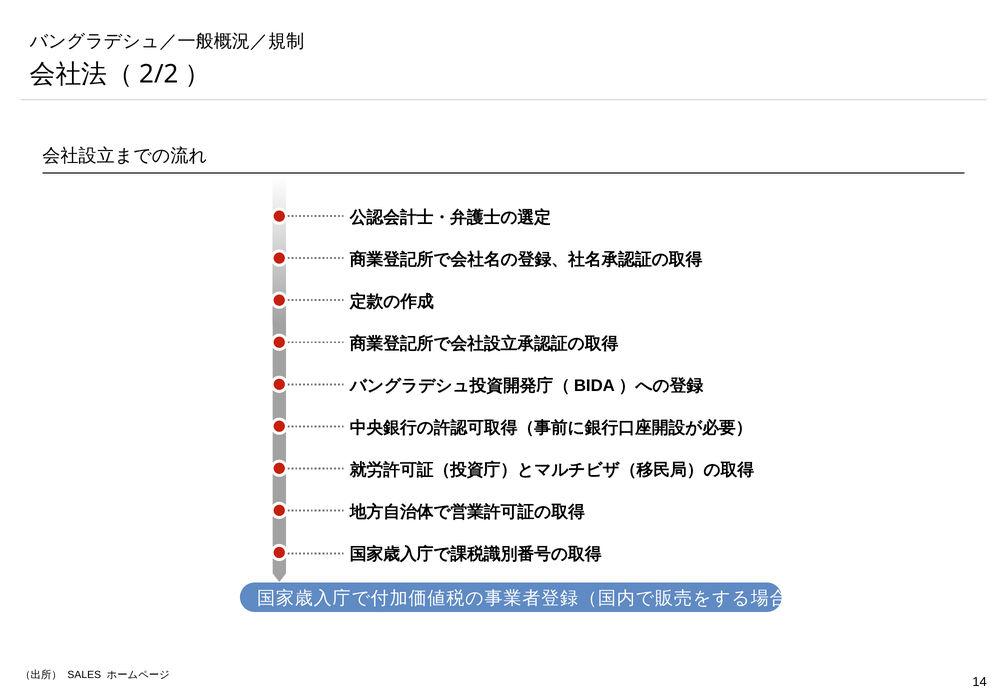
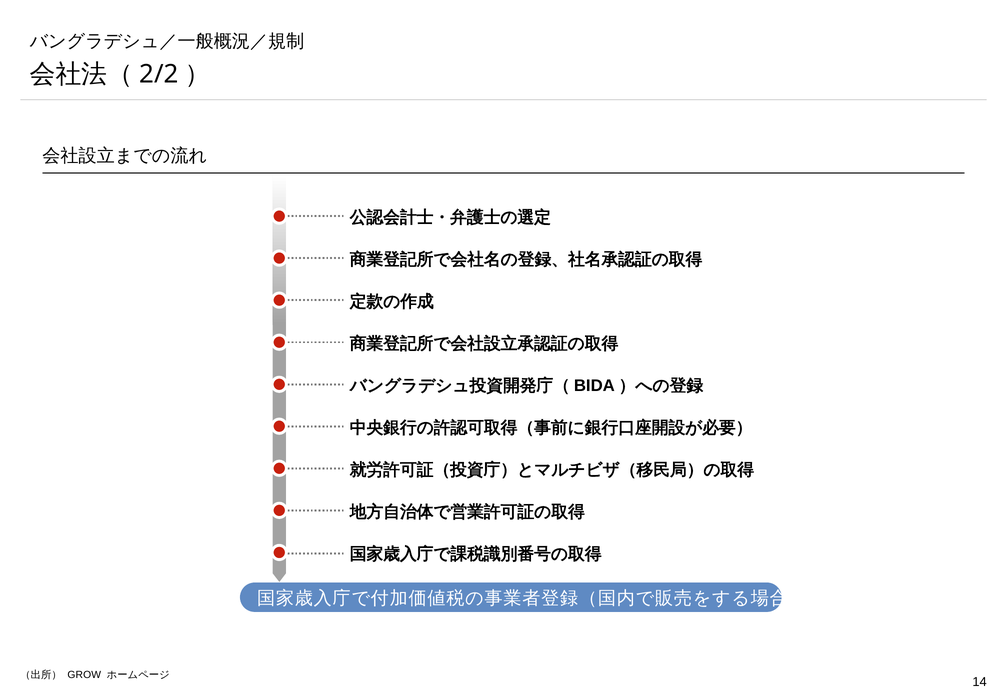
SALES: SALES -> GROW (84, 675)
